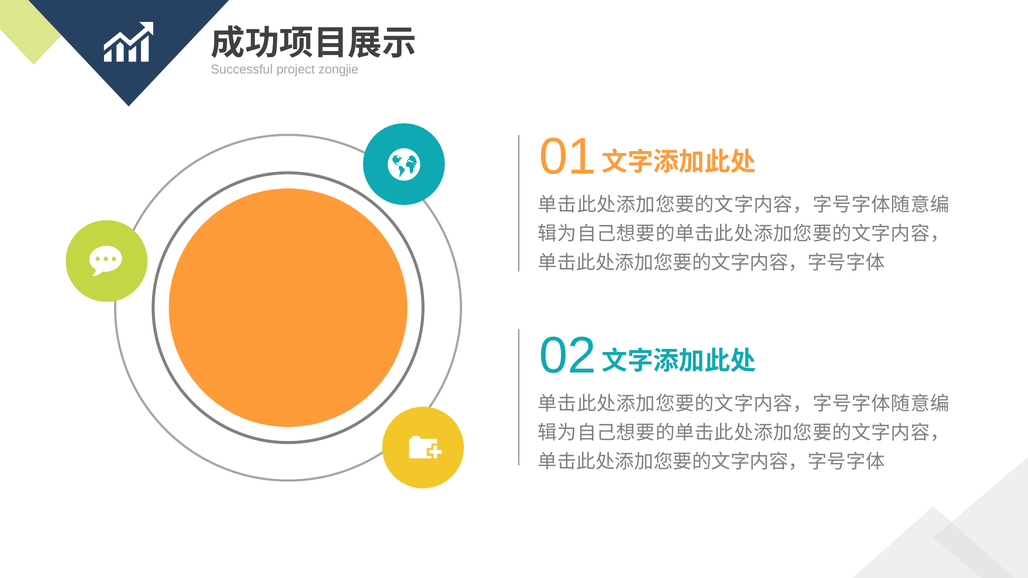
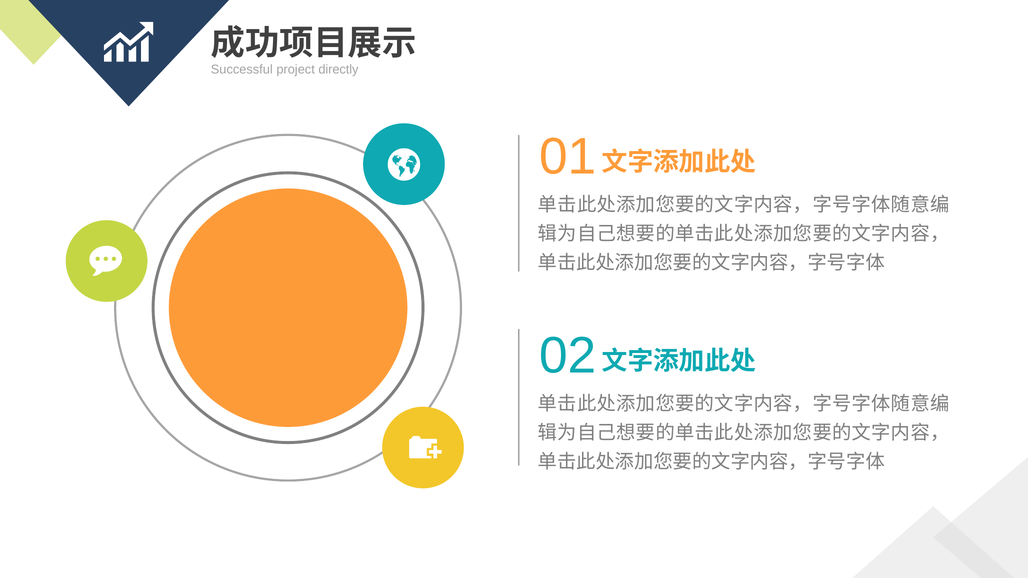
zongjie: zongjie -> directly (338, 70)
